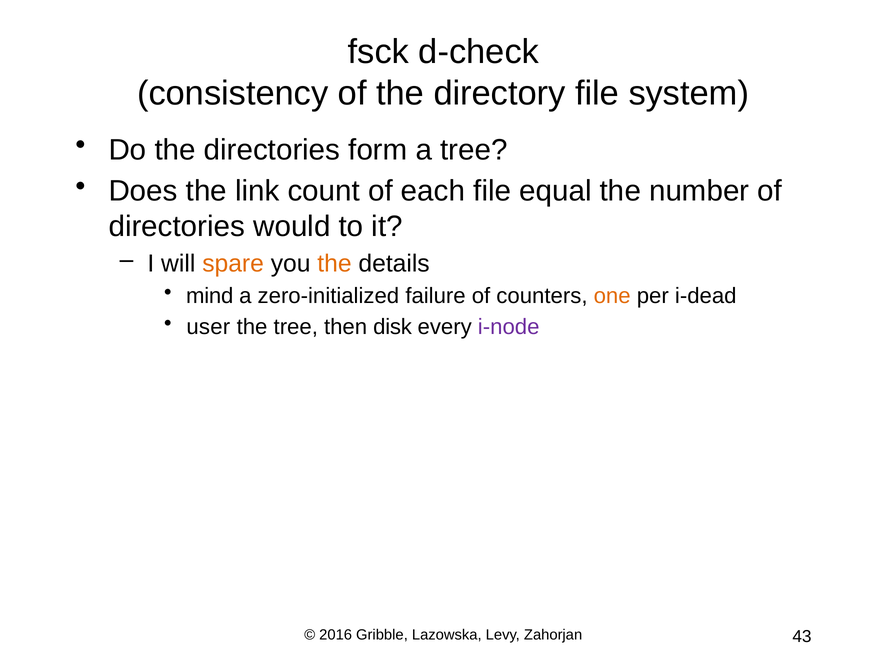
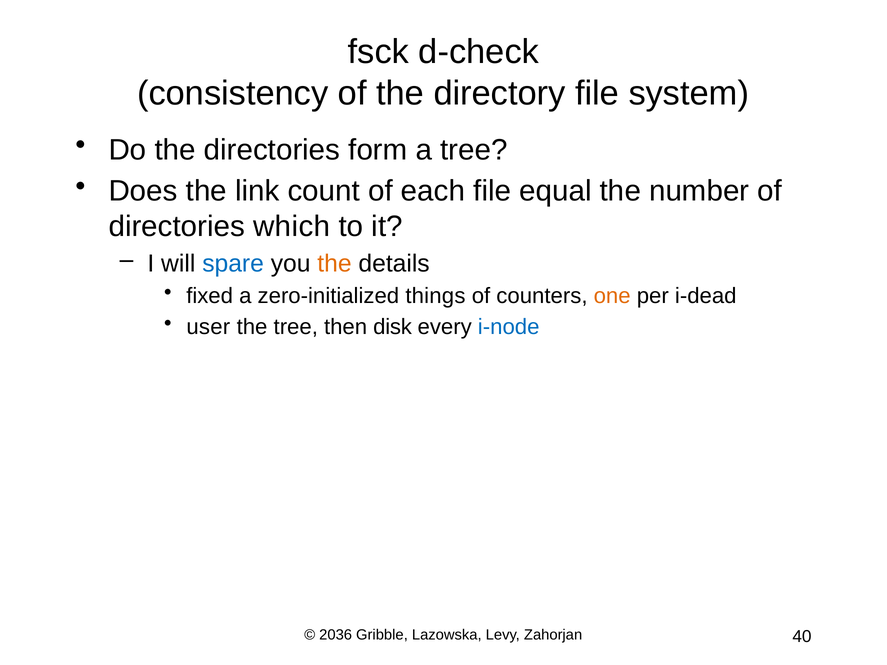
would: would -> which (292, 227)
spare colour: orange -> blue (233, 264)
mind: mind -> fixed (210, 296)
failure: failure -> things (435, 296)
i-node colour: purple -> blue (509, 327)
2016: 2016 -> 2036 (336, 635)
43: 43 -> 40 (802, 637)
